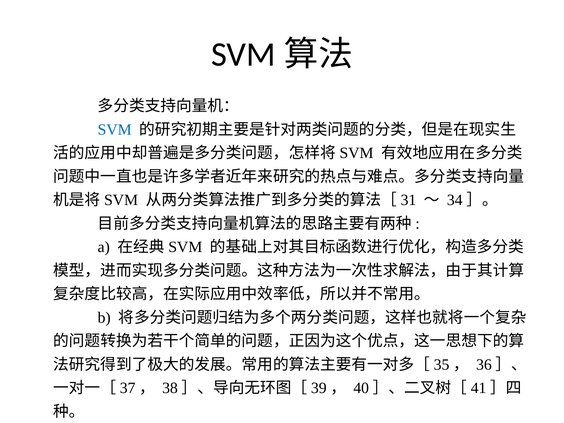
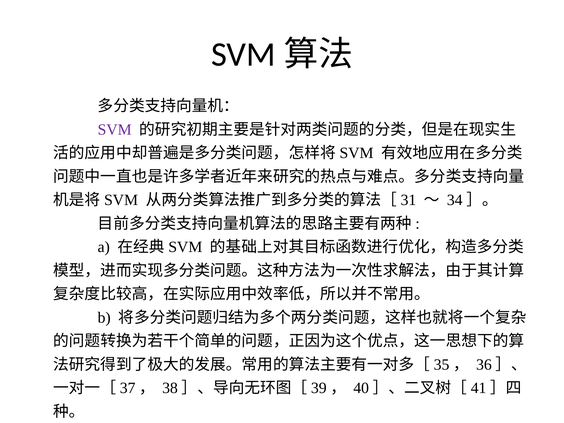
SVM colour: blue -> purple (115, 130)
